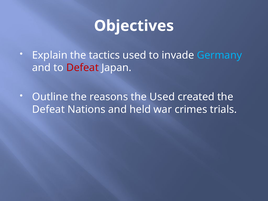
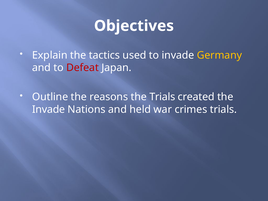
Germany colour: light blue -> yellow (219, 55)
the Used: Used -> Trials (162, 97)
Defeat: Defeat -> Invade (49, 109)
